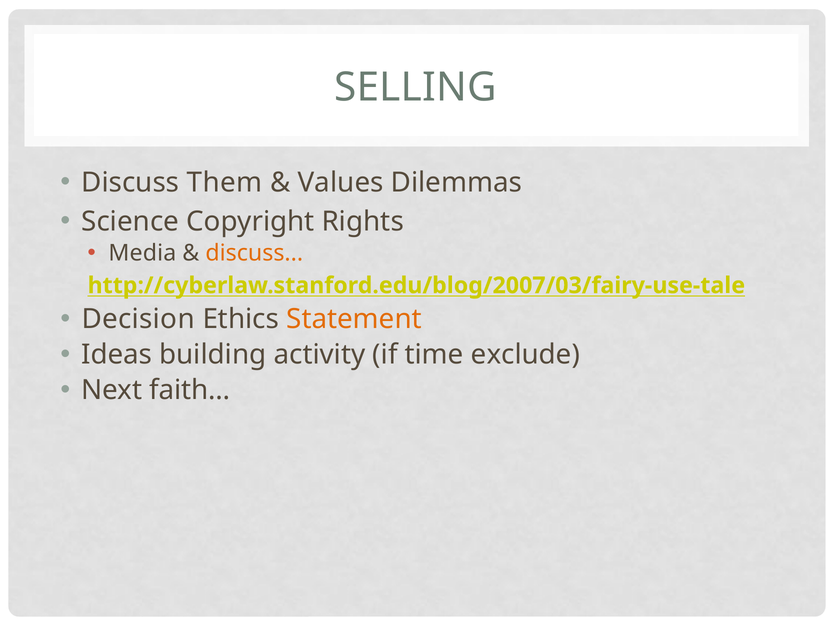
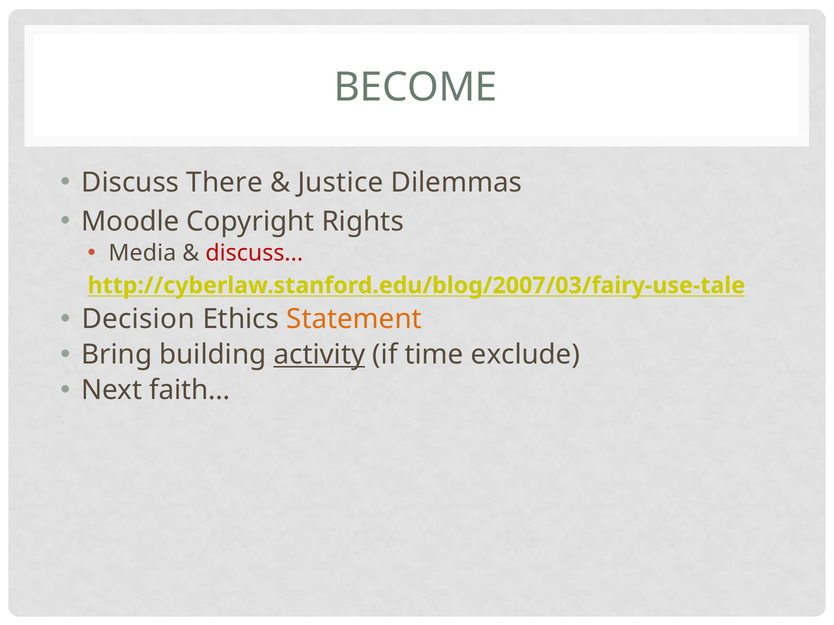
SELLING: SELLING -> BECOME (416, 87)
Them: Them -> There (225, 183)
Values: Values -> Justice (341, 183)
Science: Science -> Moodle (130, 222)
discuss colour: orange -> red (254, 253)
Ideas: Ideas -> Bring (117, 355)
activity underline: none -> present (319, 355)
